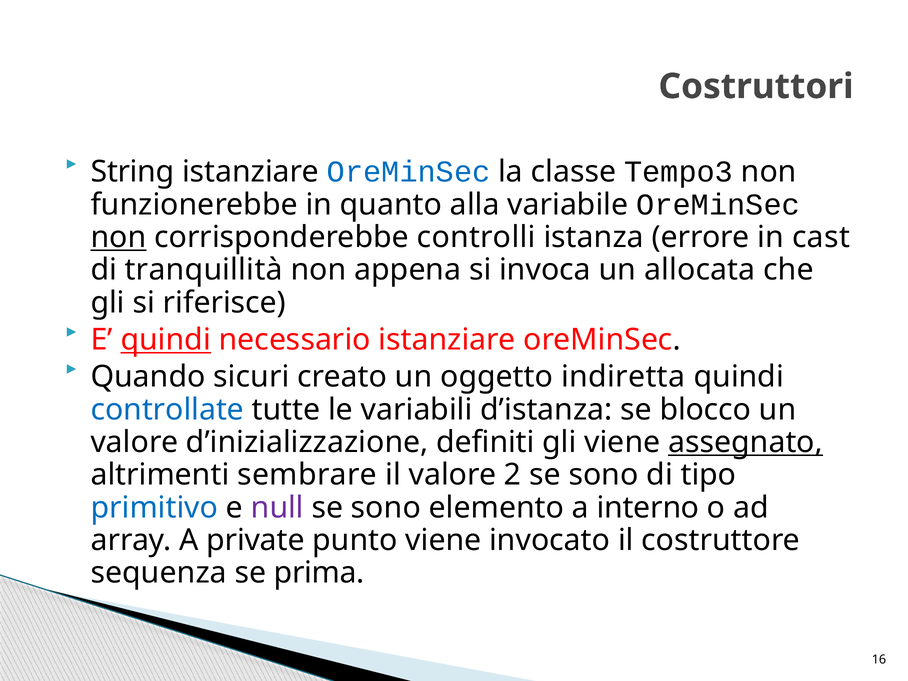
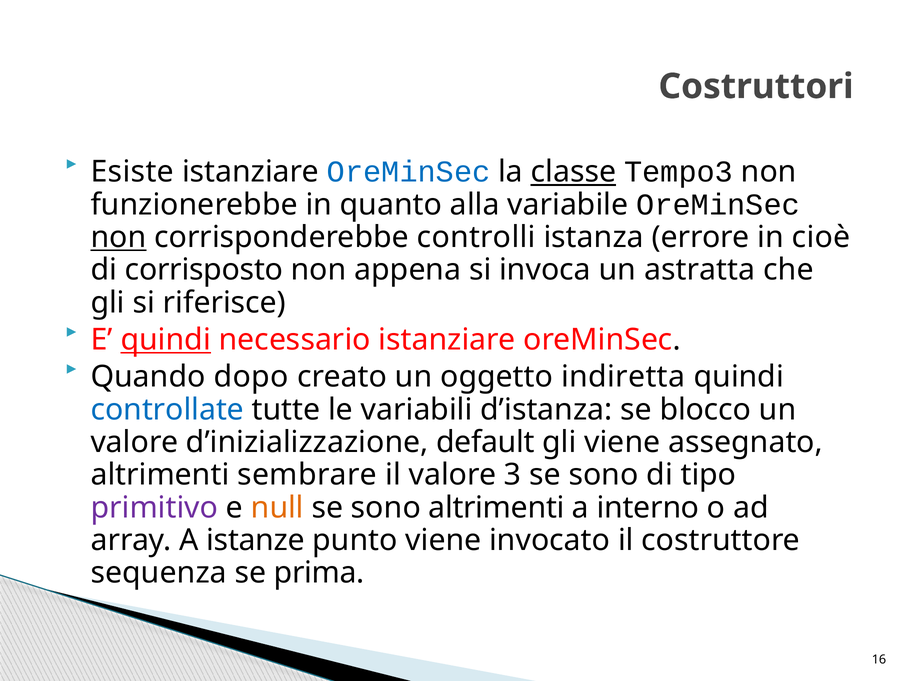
String: String -> Esiste (132, 172)
classe underline: none -> present (573, 172)
cast: cast -> cioè (821, 237)
tranquillità: tranquillità -> corrisposto (204, 270)
allocata: allocata -> astratta (700, 270)
sicuri: sicuri -> dopo (251, 377)
definiti: definiti -> default (485, 442)
assegnato underline: present -> none (746, 442)
2: 2 -> 3 (513, 475)
primitivo colour: blue -> purple (154, 508)
null colour: purple -> orange (277, 508)
sono elemento: elemento -> altrimenti (497, 508)
private: private -> istanze (256, 540)
